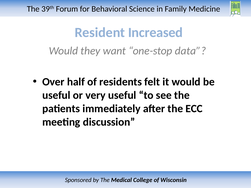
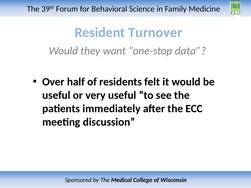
Increased: Increased -> Turnover (155, 33)
